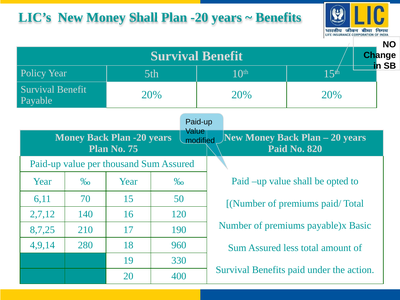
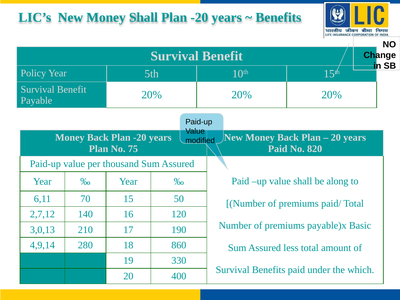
opted: opted -> along (337, 181)
8,7,25: 8,7,25 -> 3,0,13 (42, 230)
960: 960 -> 860 (179, 245)
action: action -> which (361, 270)
